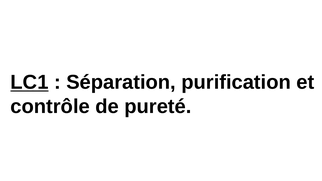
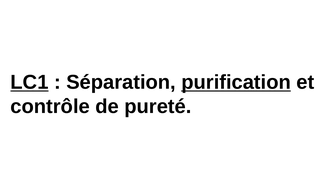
purification underline: none -> present (236, 82)
